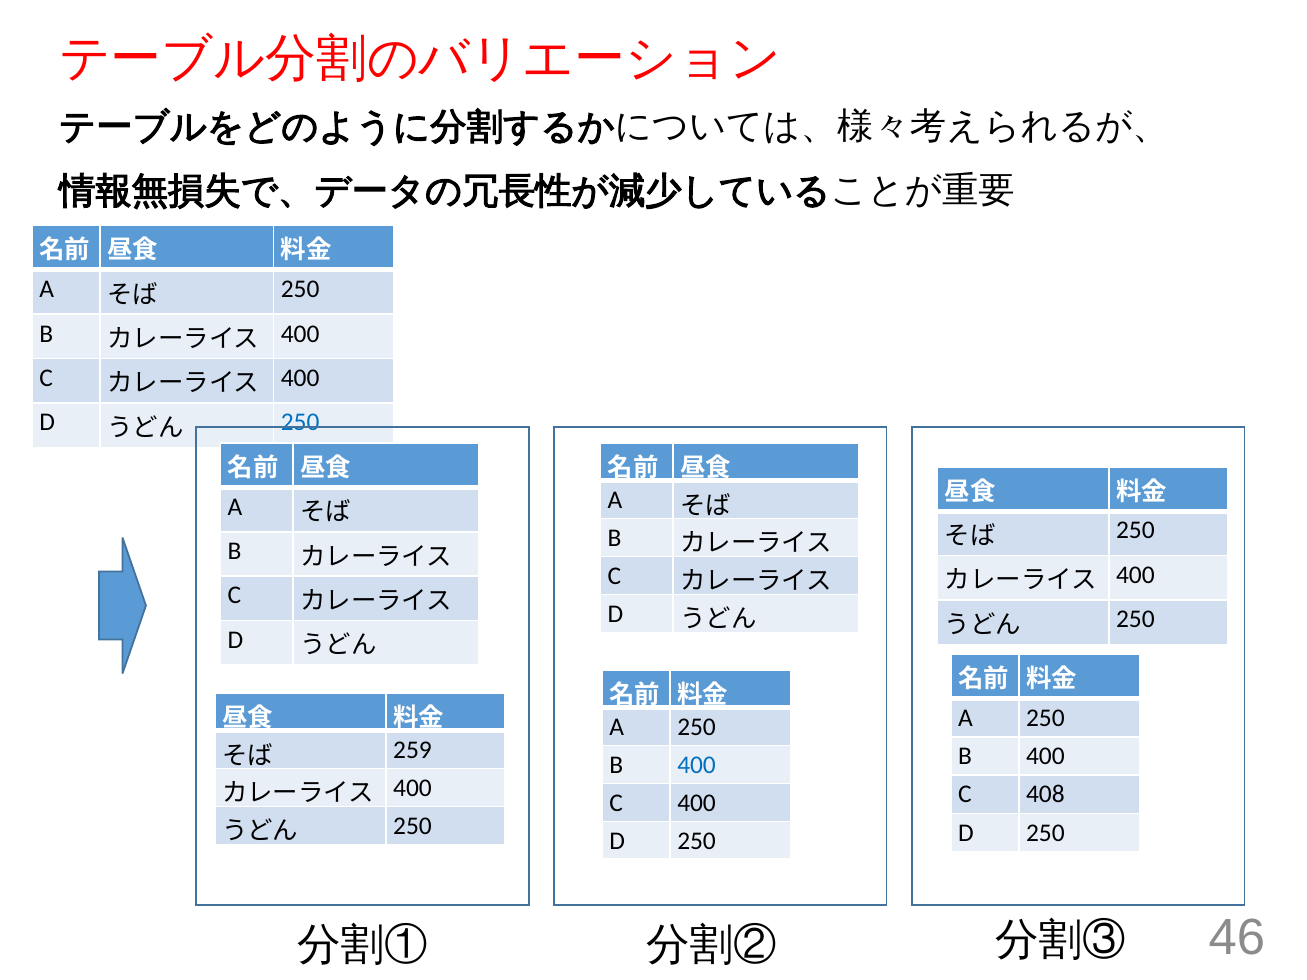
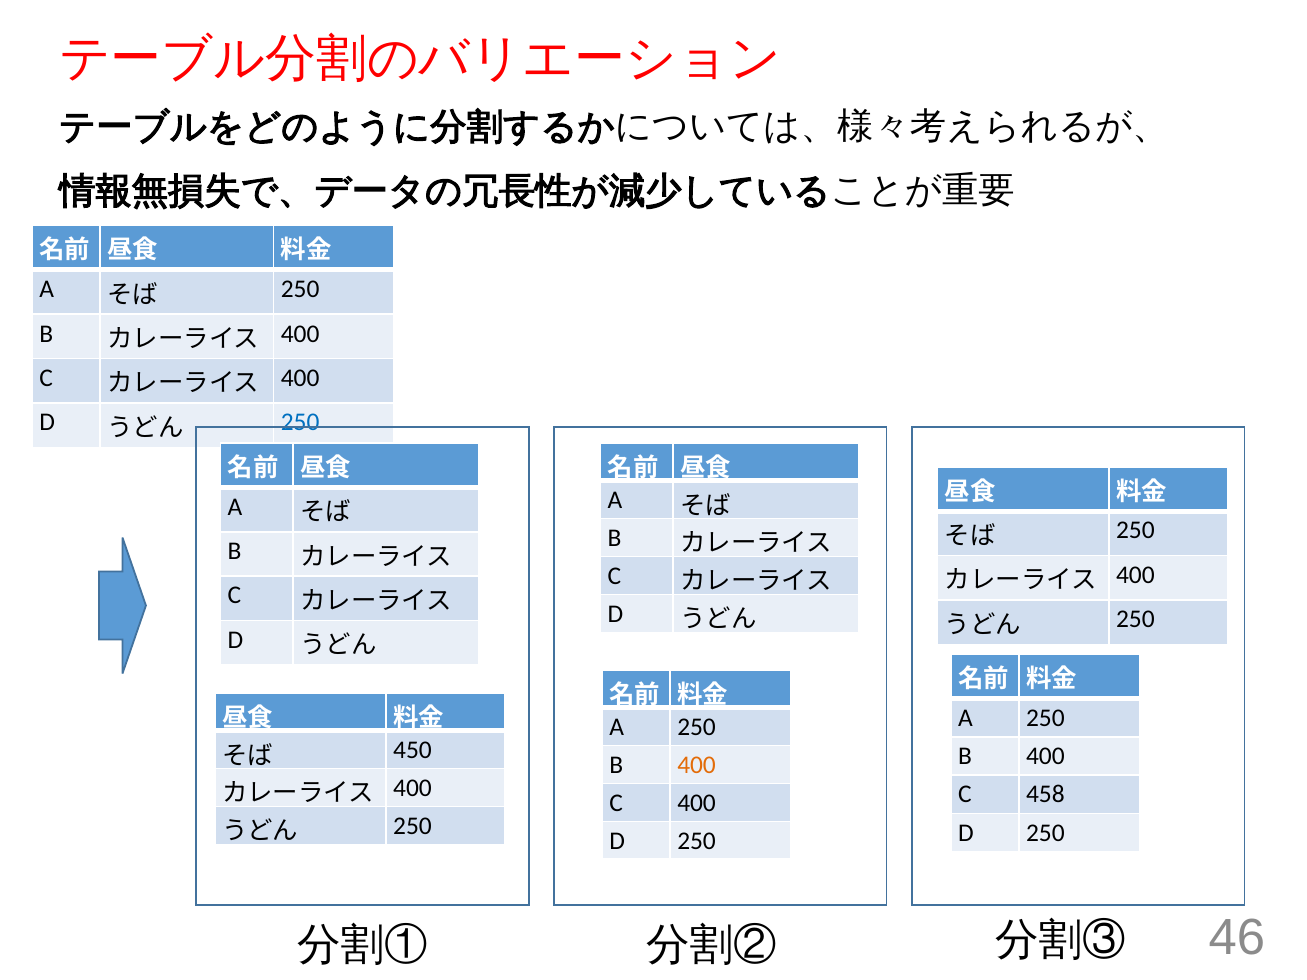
259: 259 -> 450 (413, 750)
400 colour: blue -> orange (697, 765)
408: 408 -> 458 (1045, 795)
